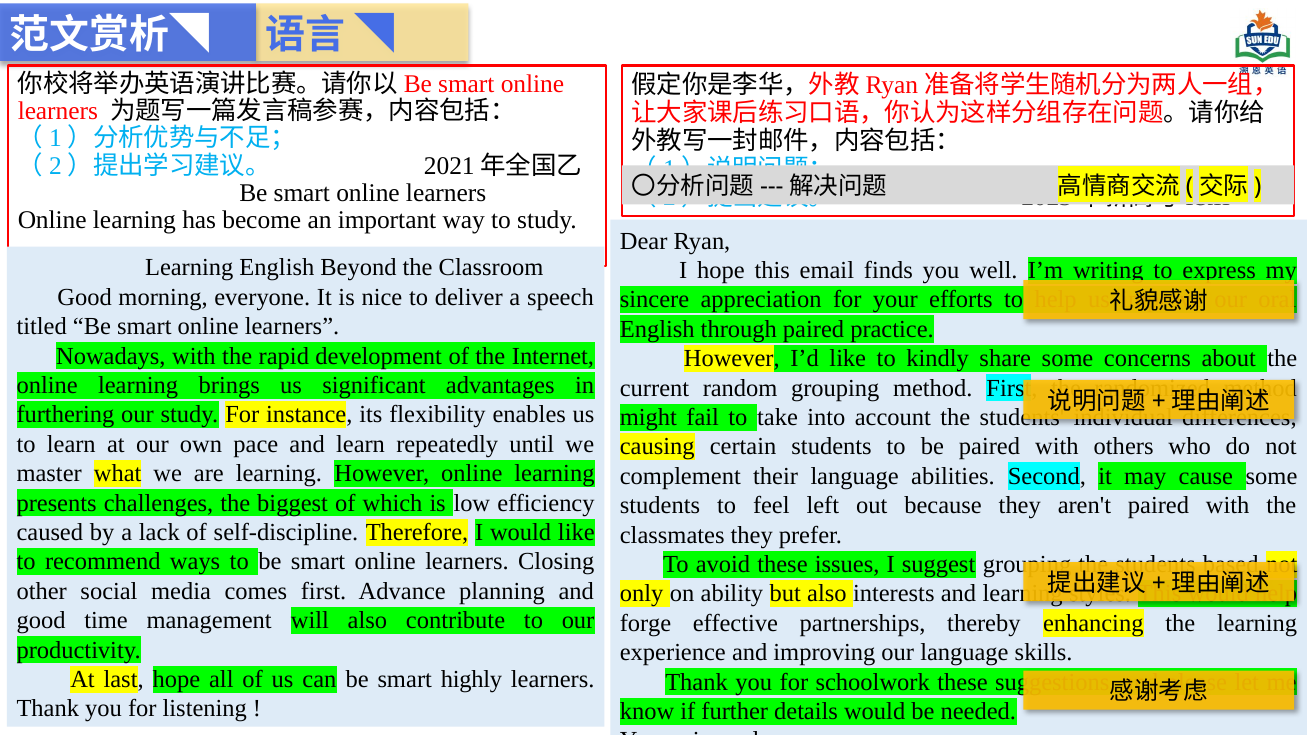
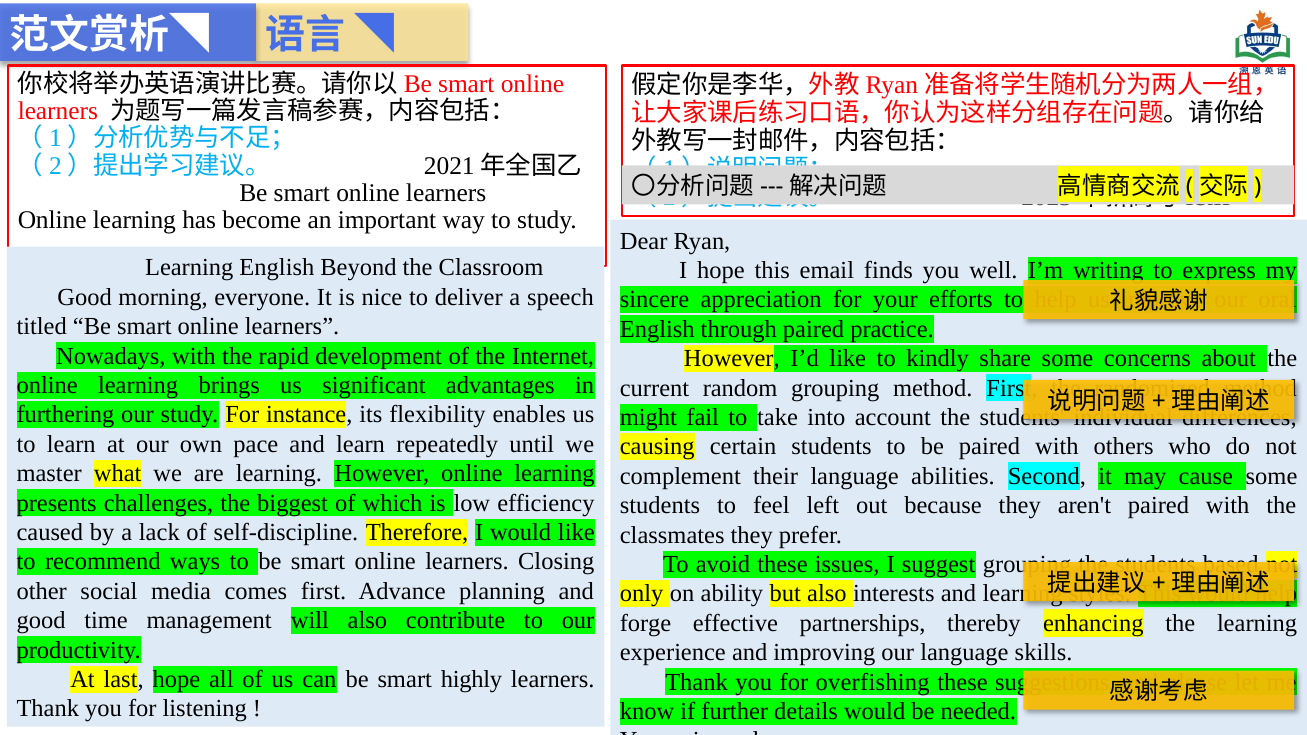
schoolwork: schoolwork -> overfishing (873, 682)
